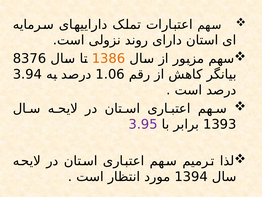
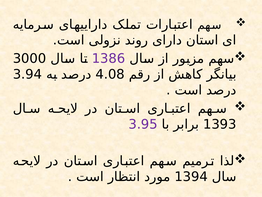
8376: 8376 -> 3000 (30, 58)
1386 colour: orange -> purple (109, 58)
1.06: 1.06 -> 4.08 (110, 74)
